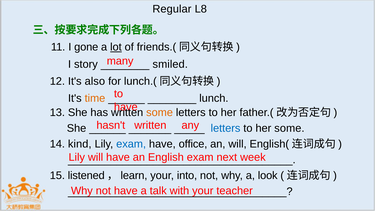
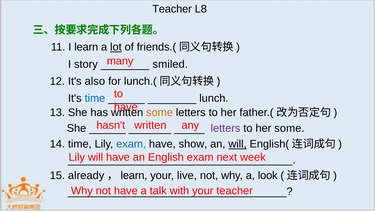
Regular: Regular -> Teacher (172, 9)
I gone: gone -> learn (86, 47)
time colour: orange -> blue (95, 98)
letters colour: blue -> purple (226, 128)
14 kind: kind -> time (80, 144)
office: office -> show (193, 144)
will underline: none -> present (238, 144)
listened: listened -> already (86, 176)
into: into -> live (187, 176)
